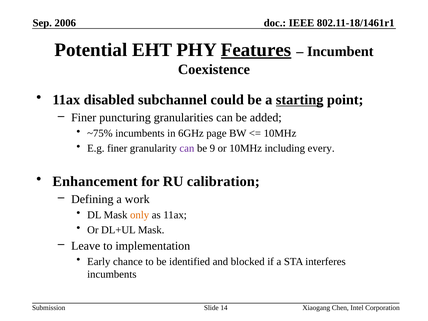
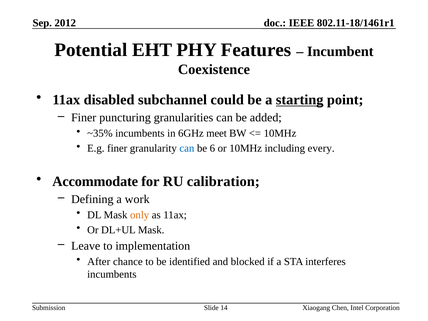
2006: 2006 -> 2012 (65, 23)
Features underline: present -> none (256, 50)
~75%: ~75% -> ~35% (100, 133)
page: page -> meet (217, 133)
can colour: purple -> blue (187, 148)
9: 9 -> 6 (212, 148)
Enhancement: Enhancement -> Accommodate (95, 181)
Early: Early -> After (99, 261)
